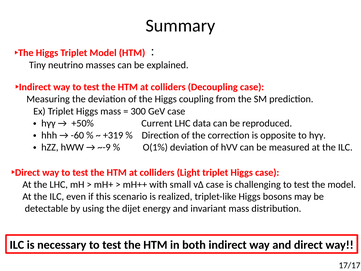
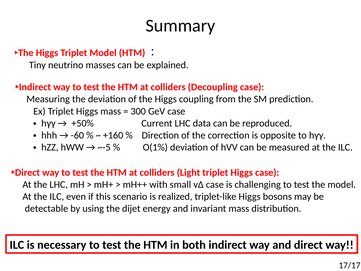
+319: +319 -> +160 (113, 135)
~-9: ~-9 -> ~-5 (104, 147)
